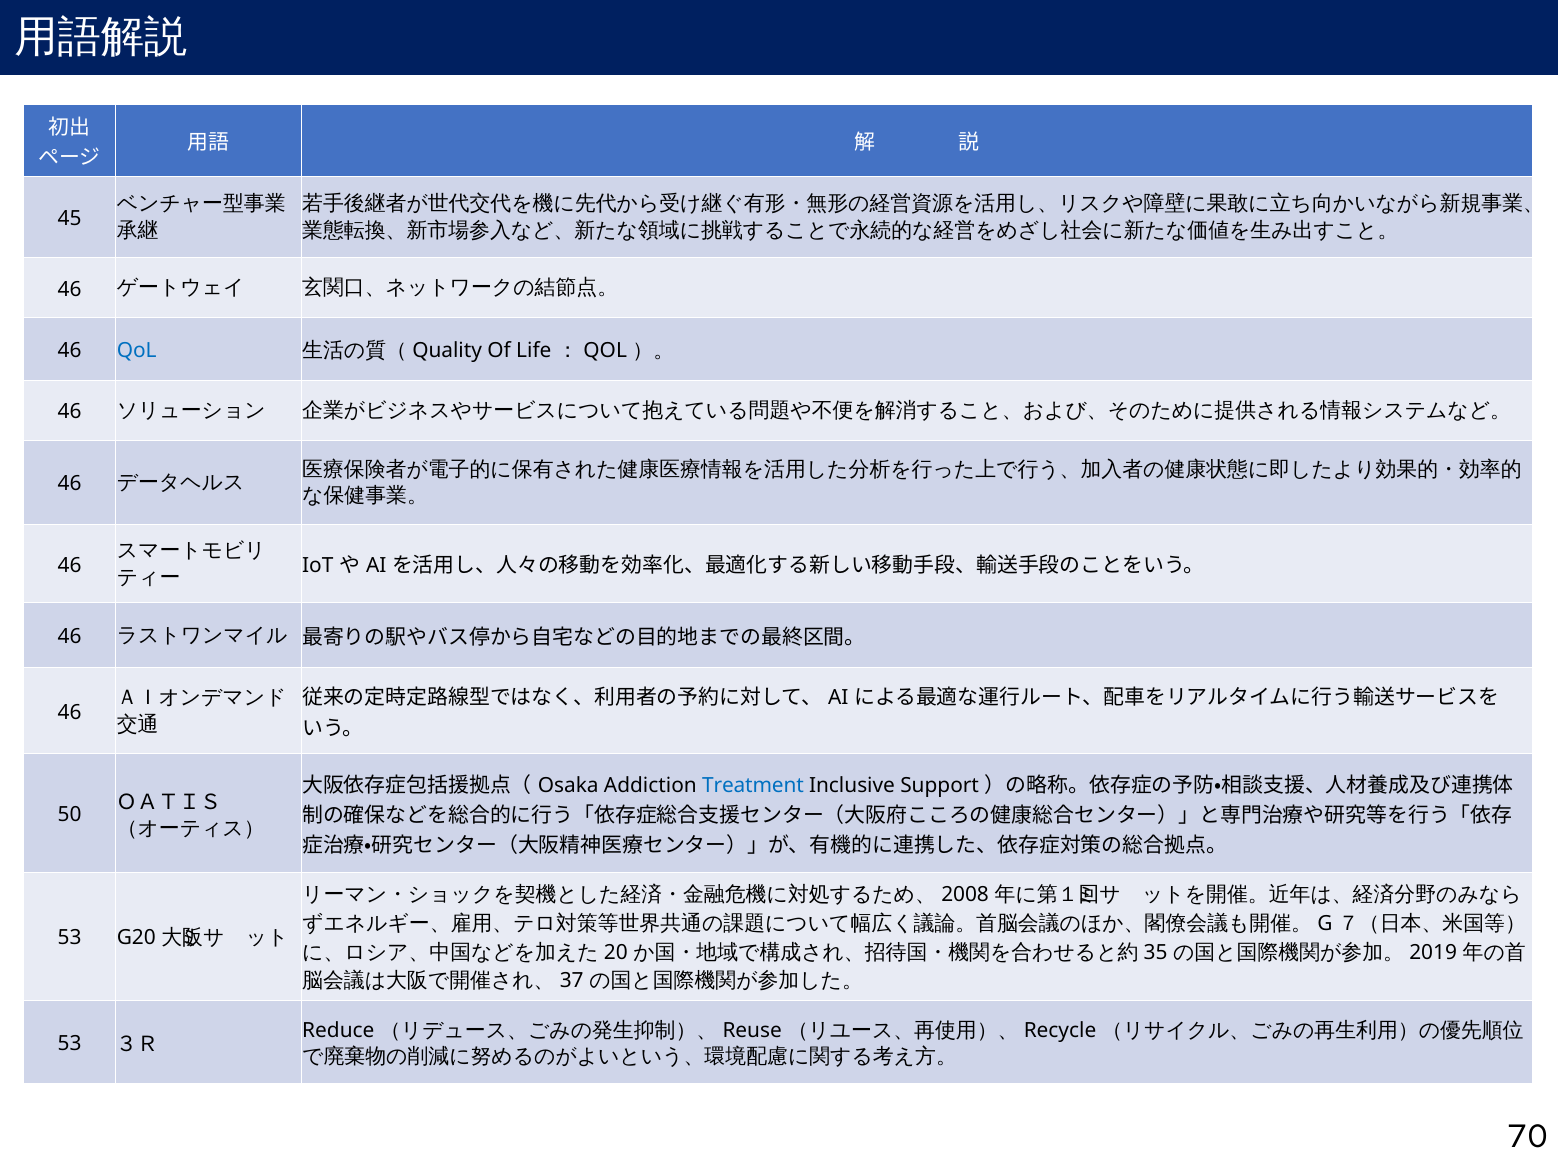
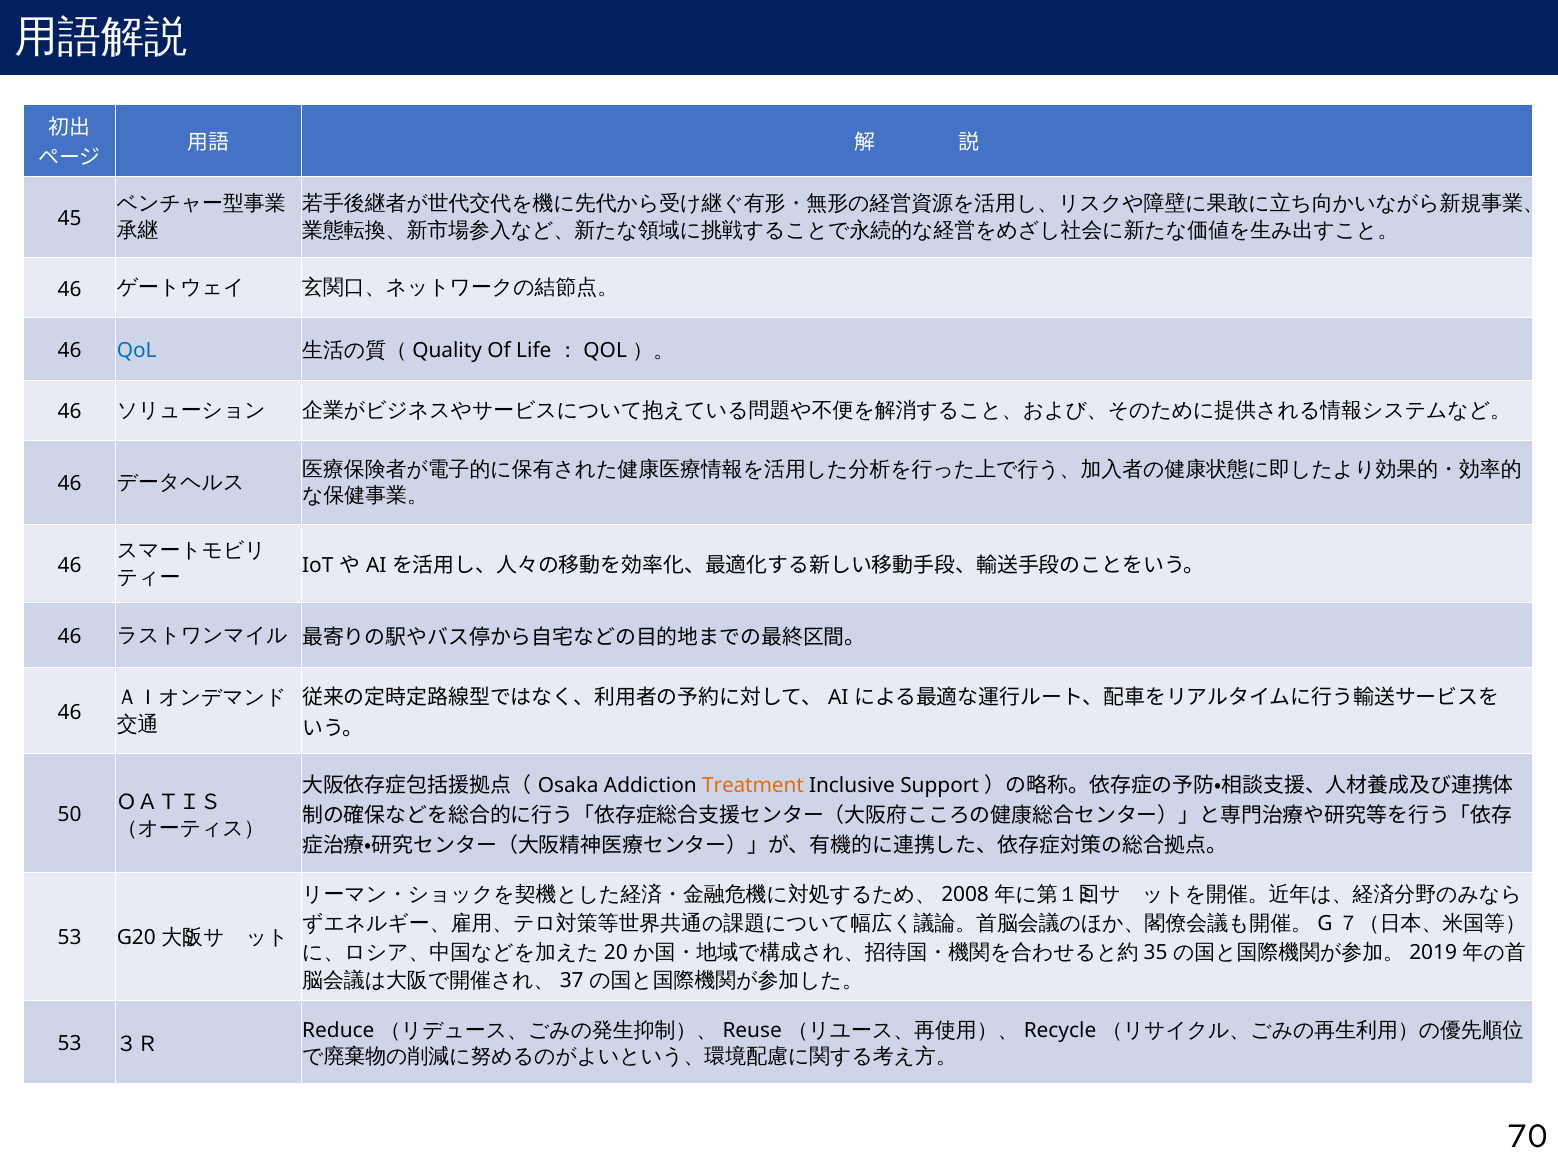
Treatment colour: blue -> orange (753, 785)
